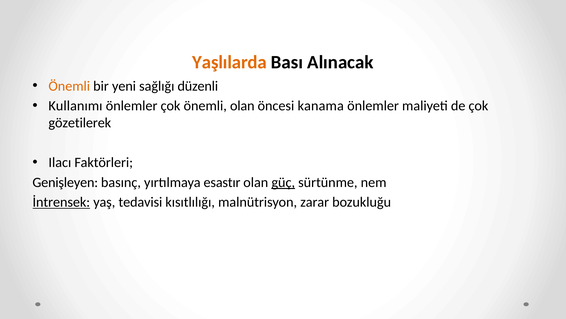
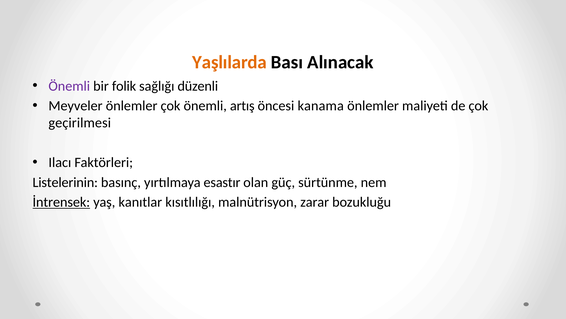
Önemli colour: orange -> purple (69, 86)
yeni: yeni -> folik (124, 86)
Kullanımı: Kullanımı -> Meyveler (76, 106)
önemli olan: olan -> artış (242, 106)
gözetilerek: gözetilerek -> geçirilmesi (80, 123)
Genişleyen: Genişleyen -> Listelerinin (65, 182)
güç underline: present -> none (283, 182)
tedavisi: tedavisi -> kanıtlar (140, 202)
